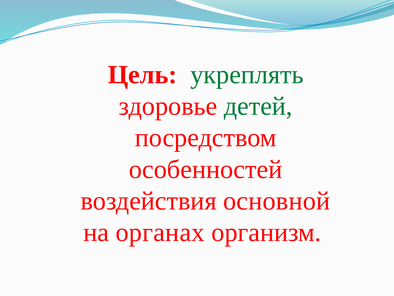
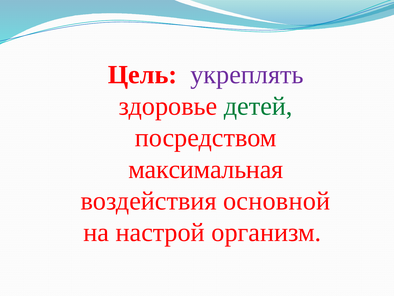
укреплять colour: green -> purple (247, 75)
особенностей: особенностей -> максимальная (206, 169)
органах: органах -> настрой (160, 232)
